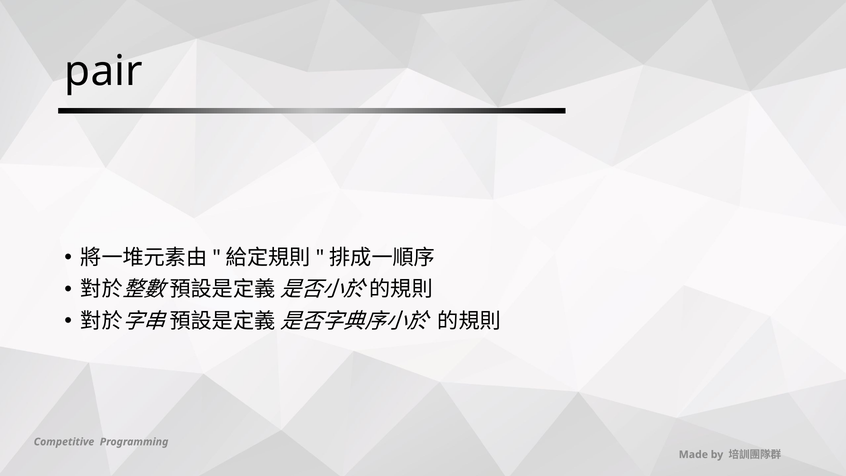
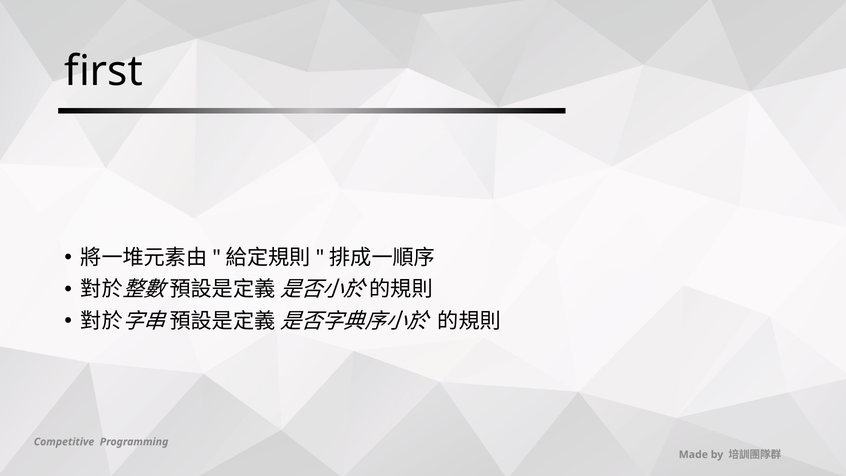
pair: pair -> first (104, 71)
